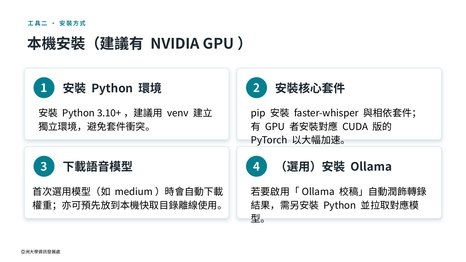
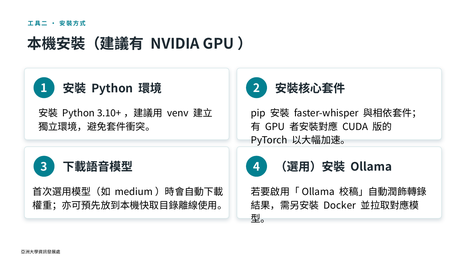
Python: Python -> Docker (340, 206)
